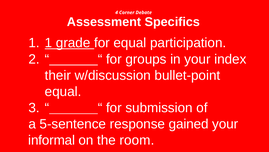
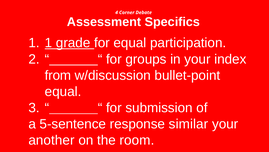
their: their -> from (58, 75)
gained: gained -> similar (189, 123)
informal: informal -> another (52, 140)
